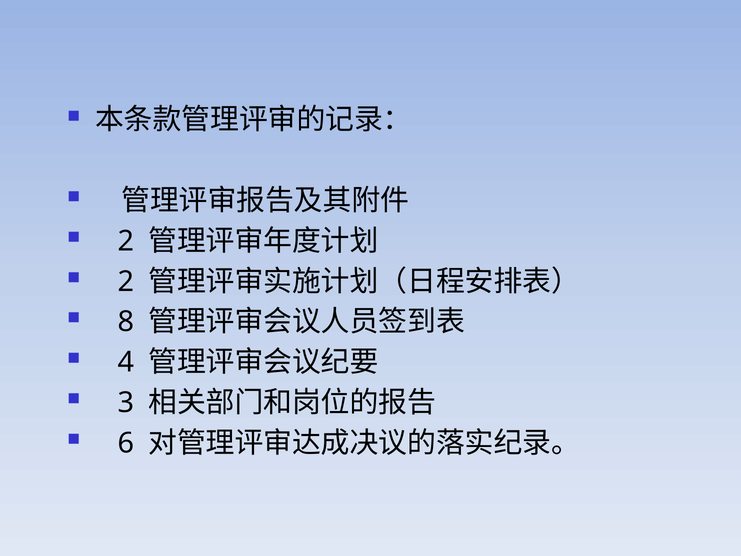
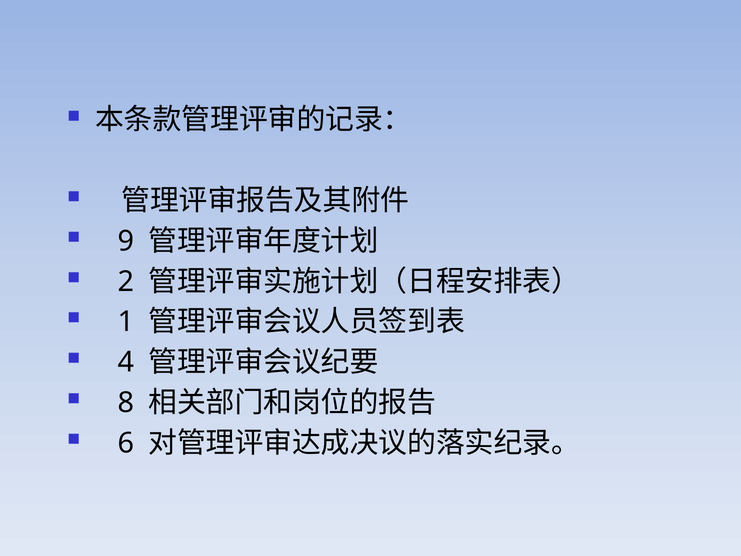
2: 2 -> 9 (126, 241)
8: 8 -> 1 (126, 322)
3: 3 -> 8 (126, 403)
